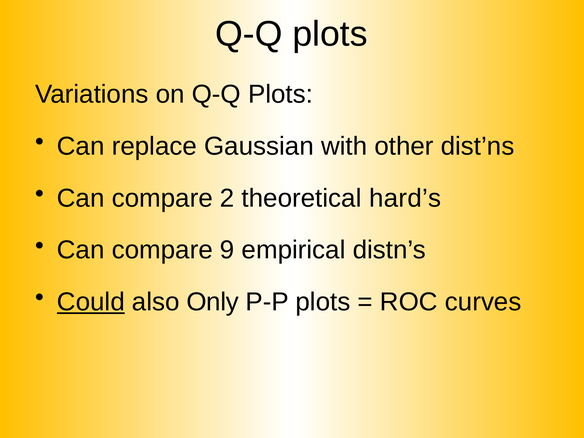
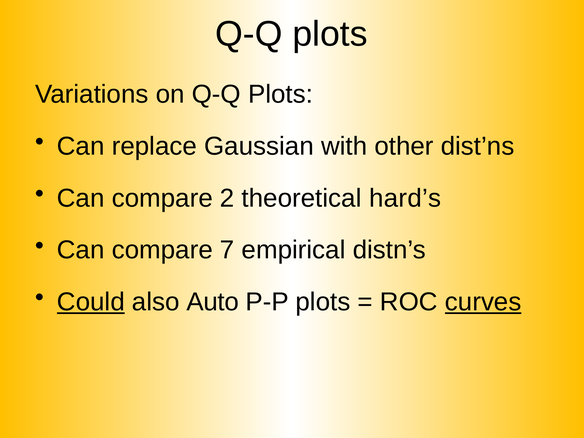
9: 9 -> 7 (227, 250)
Only: Only -> Auto (213, 302)
curves underline: none -> present (483, 302)
